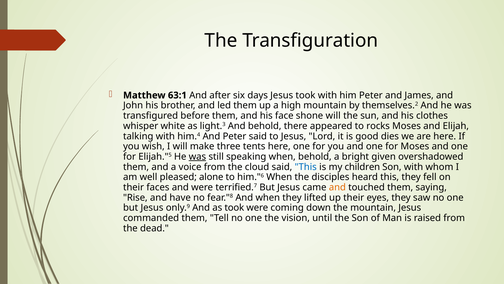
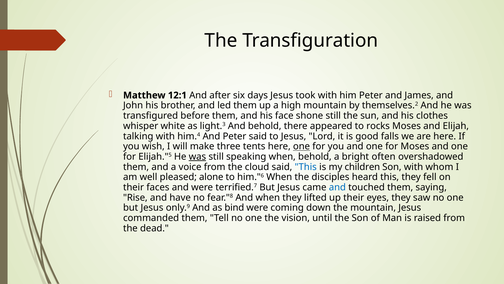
63:1: 63:1 -> 12:1 (177, 95)
shone will: will -> still (333, 116)
dies: dies -> falls (390, 136)
one underline: none -> present (302, 146)
given: given -> often (384, 156)
and colour: orange -> blue (337, 187)
as took: took -> bind (234, 207)
